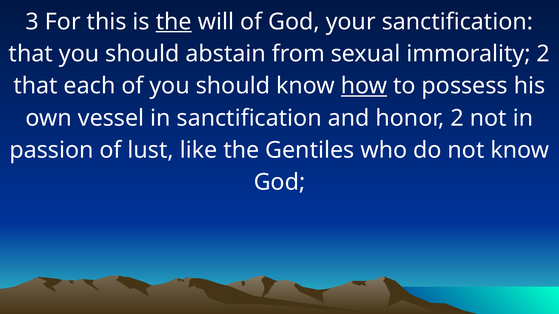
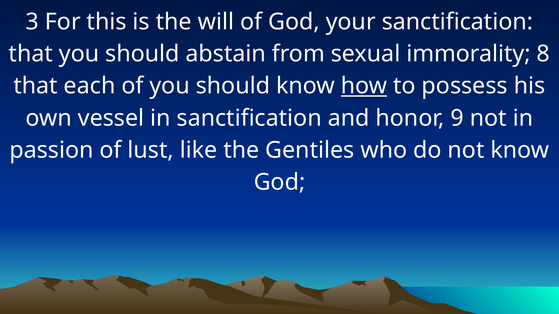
the underline: present -> none (174, 22)
immorality 2: 2 -> 8 (543, 54)
honor 2: 2 -> 9 (457, 118)
